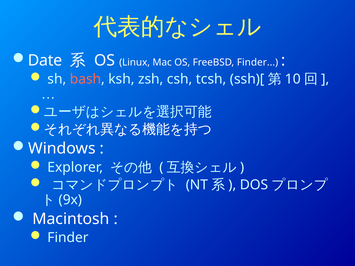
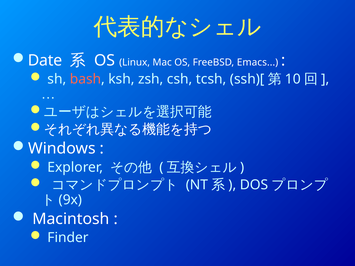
FreeBSD Finder: Finder -> Emacs (258, 62)
